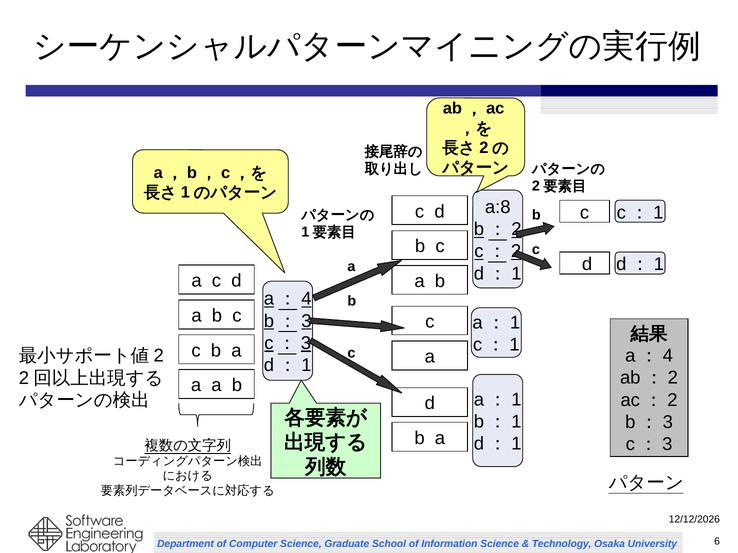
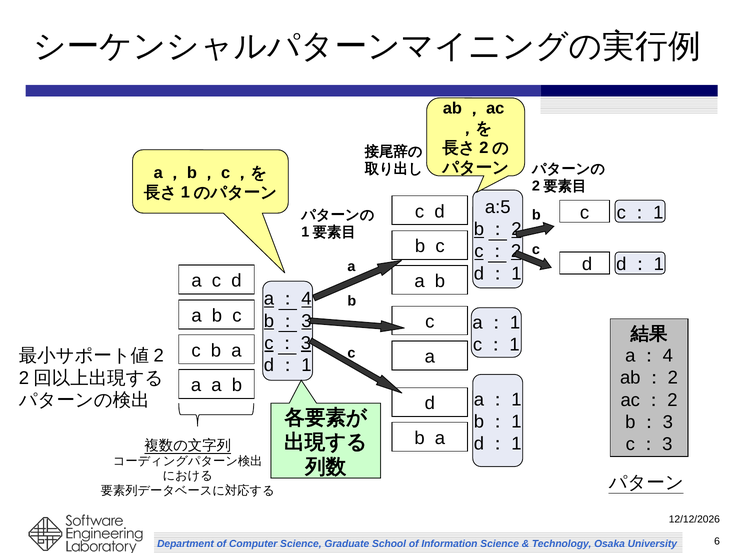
a:8: a:8 -> a:5 (498, 207)
